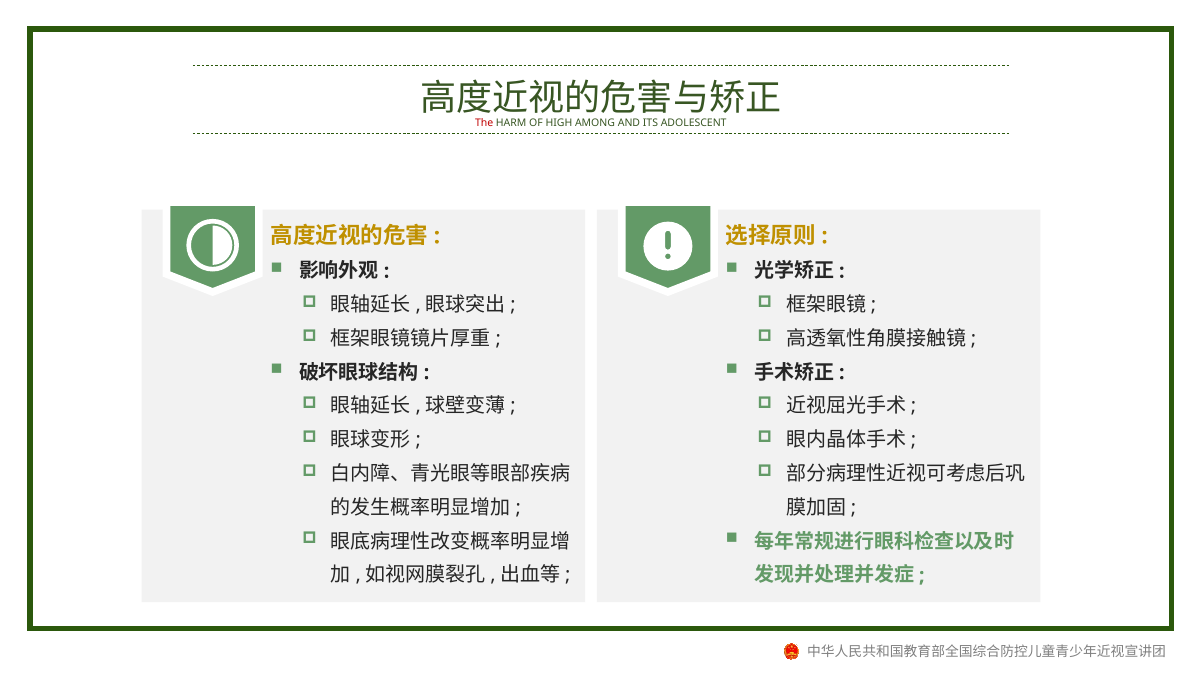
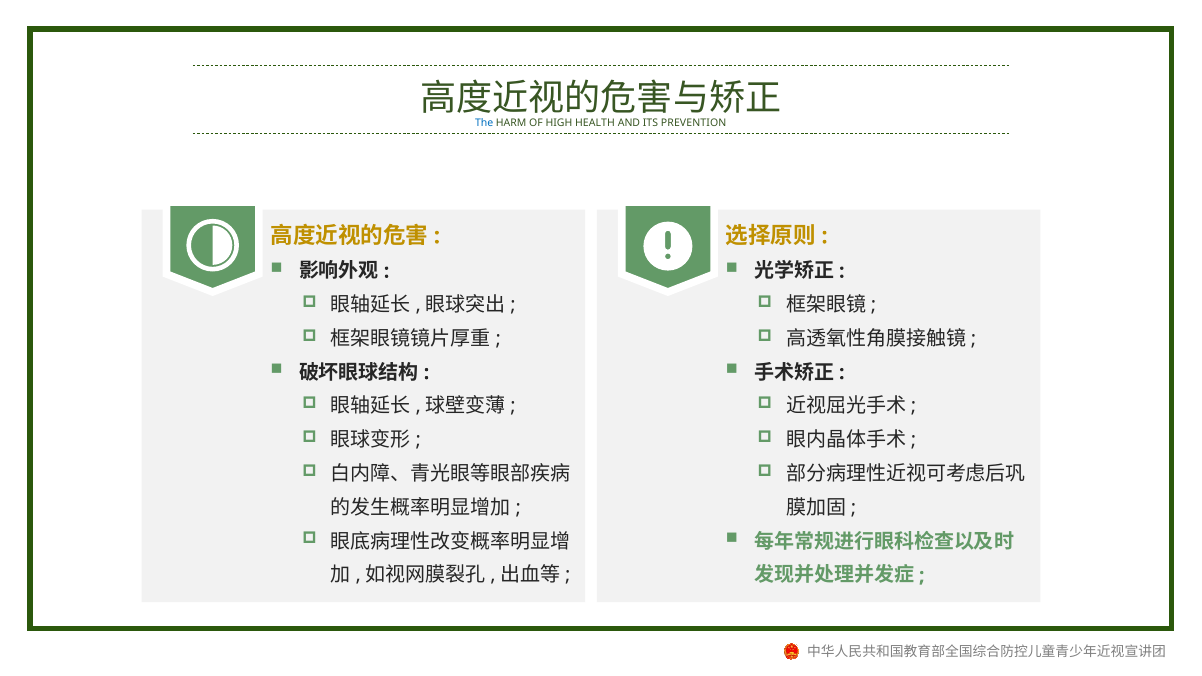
The colour: red -> blue (484, 123)
AMONG: AMONG -> HEALTH (595, 123)
ADOLESCENT: ADOLESCENT -> PREVENTION (694, 123)
